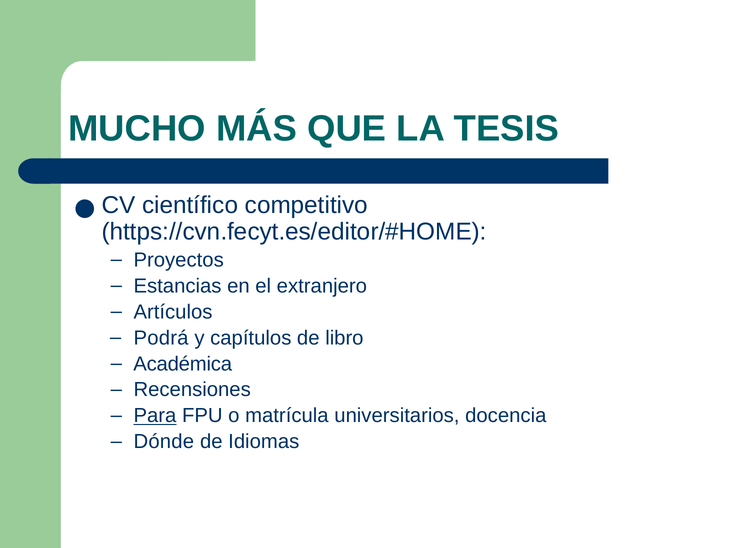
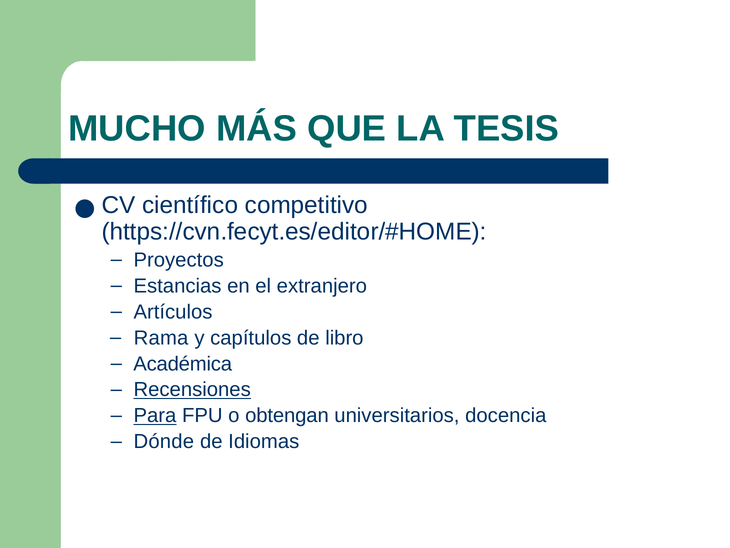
Podrá: Podrá -> Rama (161, 338)
Recensiones underline: none -> present (192, 389)
matrícula: matrícula -> obtengan (287, 415)
